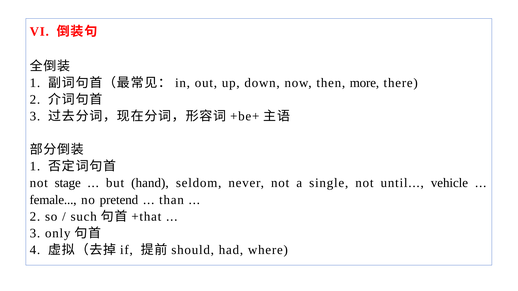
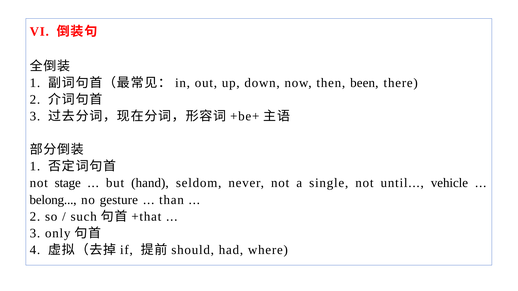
more: more -> been (364, 83)
female: female -> belong (53, 200)
pretend: pretend -> gesture (119, 200)
